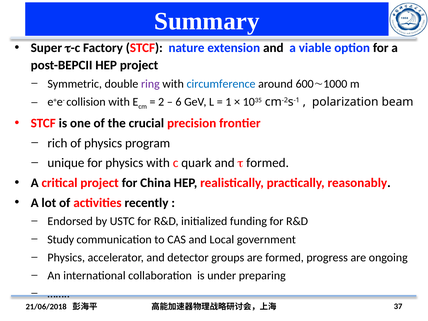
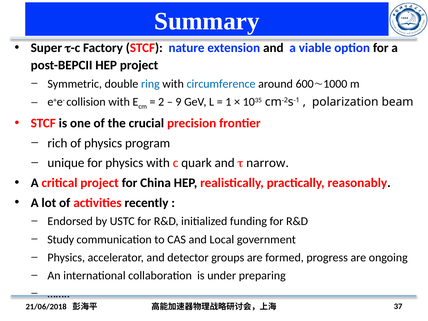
ring colour: purple -> blue (150, 84)
6: 6 -> 9 (178, 102)
formed: formed -> narrow (268, 163)
